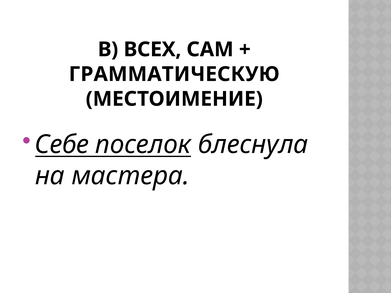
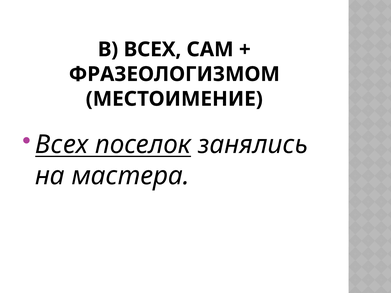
ГРАММАТИЧЕСКУЮ: ГРАММАТИЧЕСКУЮ -> ФРАЗЕОЛОГИЗМОМ (174, 74)
Себе: Себе -> Всех (62, 145)
блеснула: блеснула -> занялись (253, 145)
